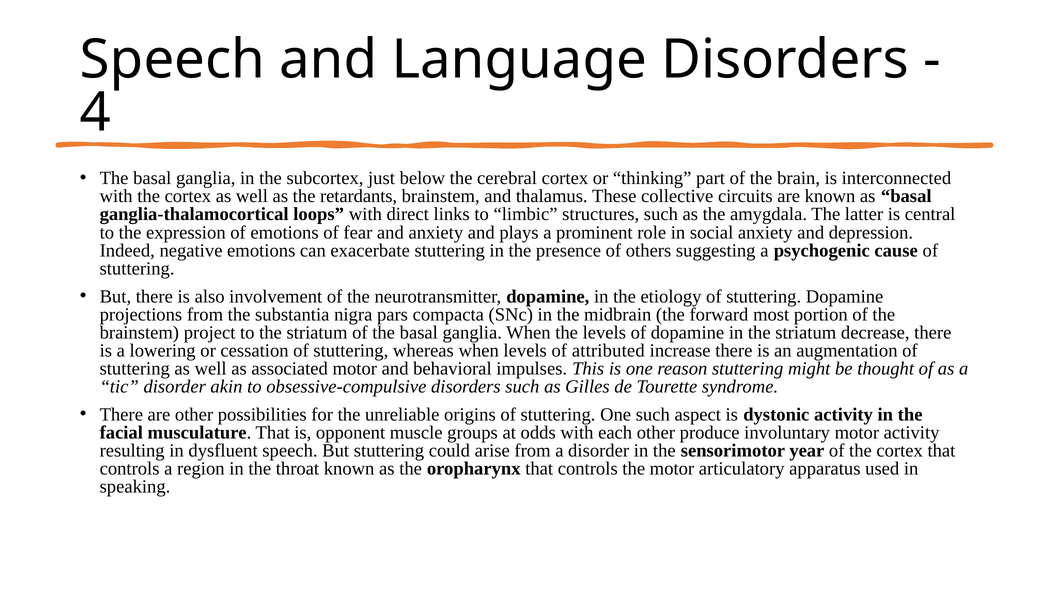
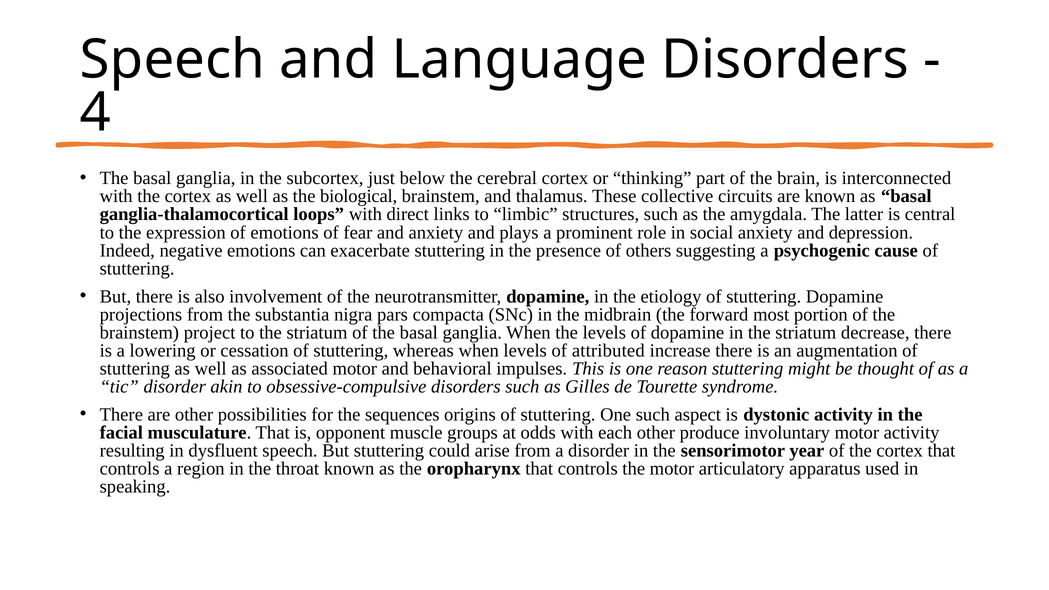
retardants: retardants -> biological (359, 196)
unreliable: unreliable -> sequences (402, 415)
